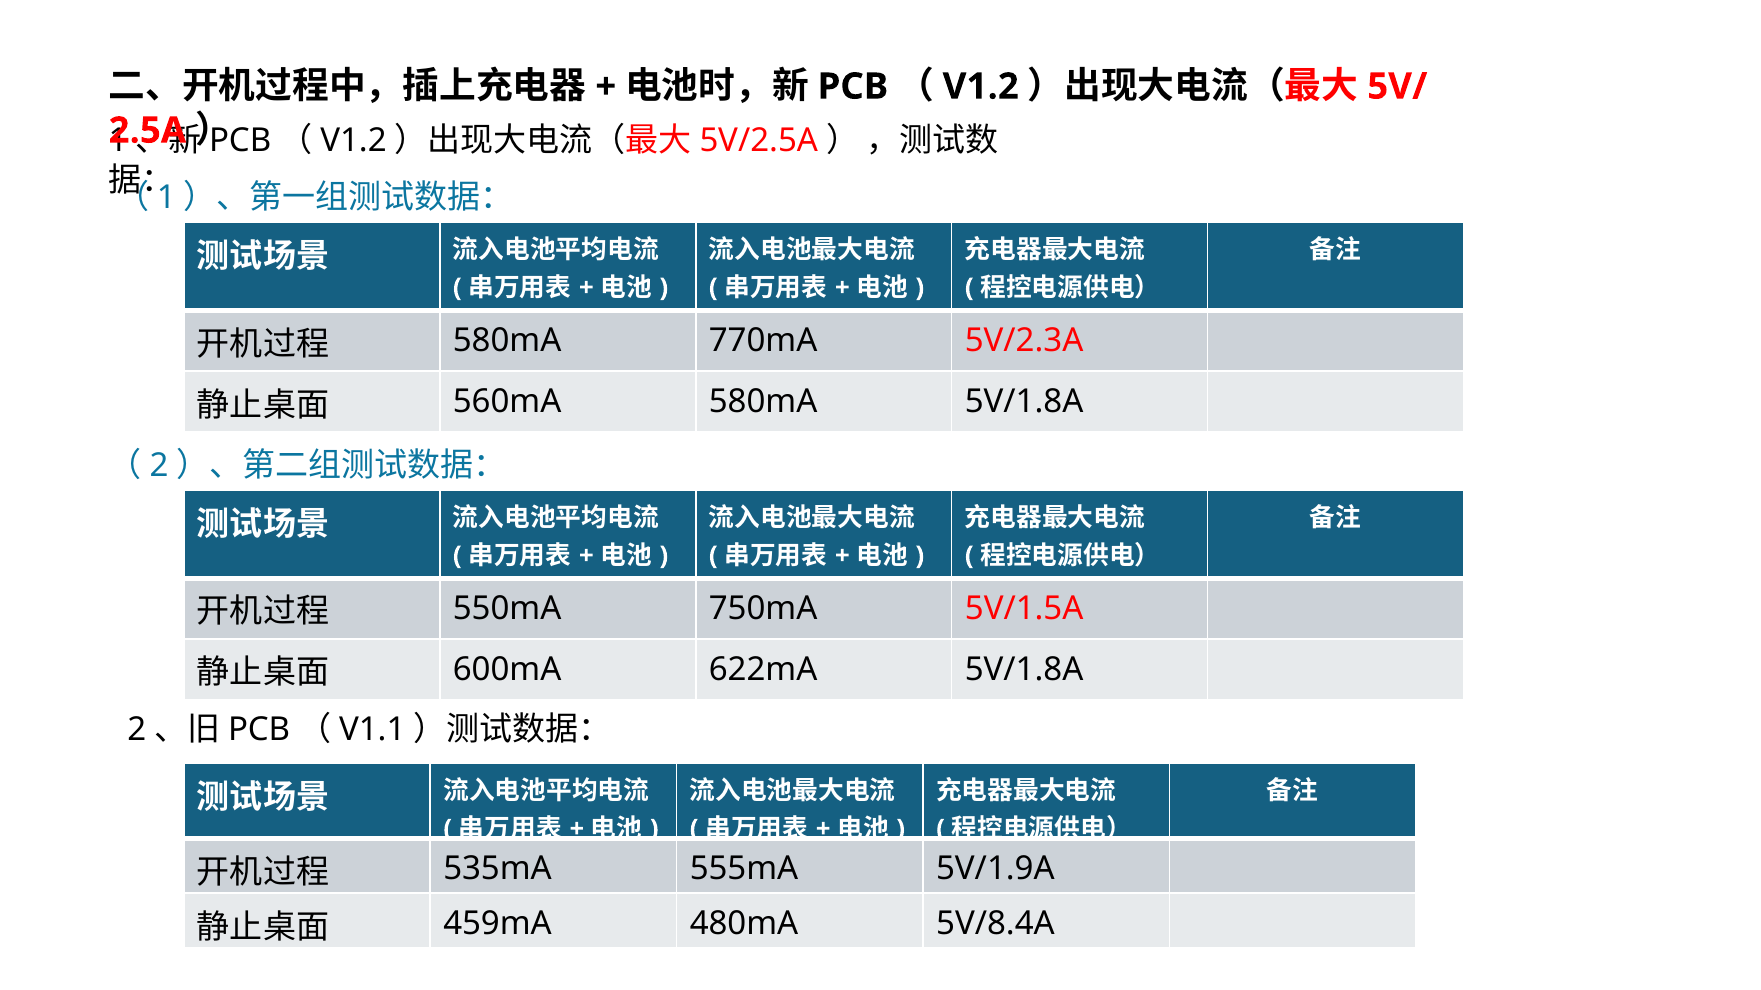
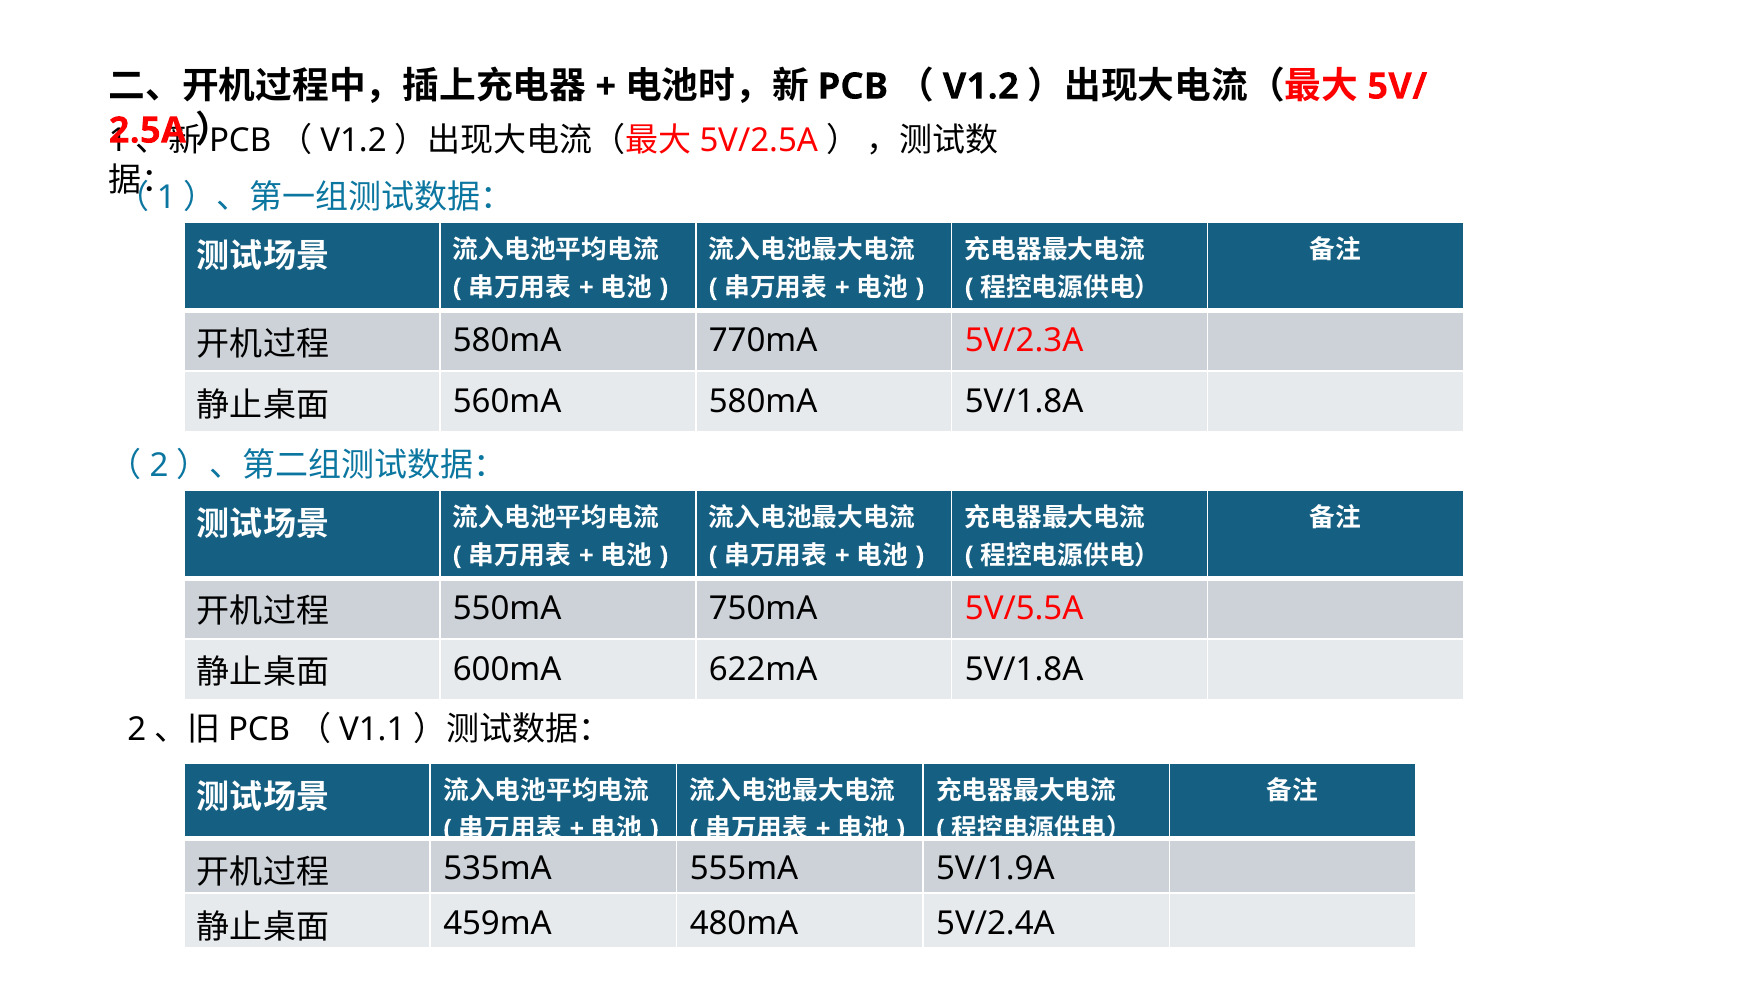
5V/1.5A: 5V/1.5A -> 5V/5.5A (1024, 609)
5V/8.4A: 5V/8.4A -> 5V/2.4A (995, 925)
